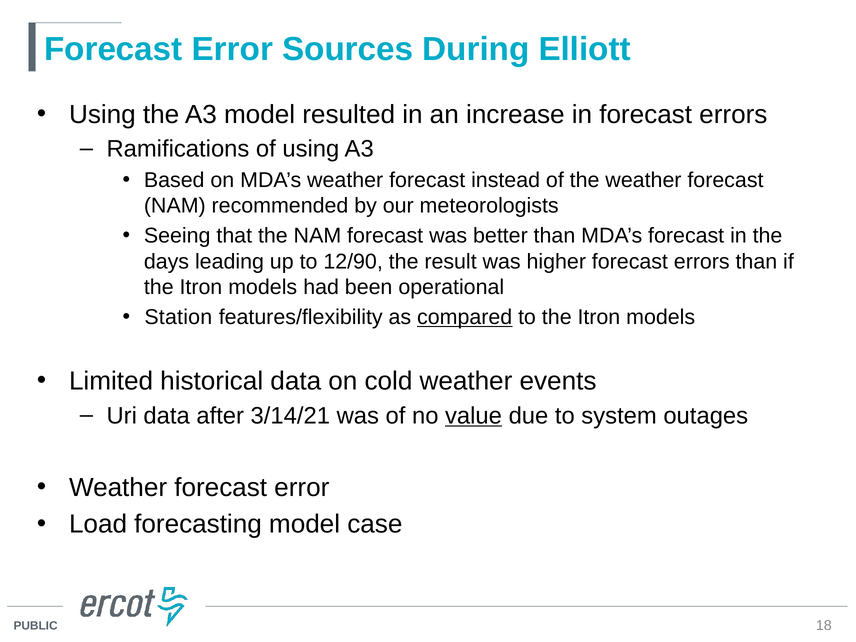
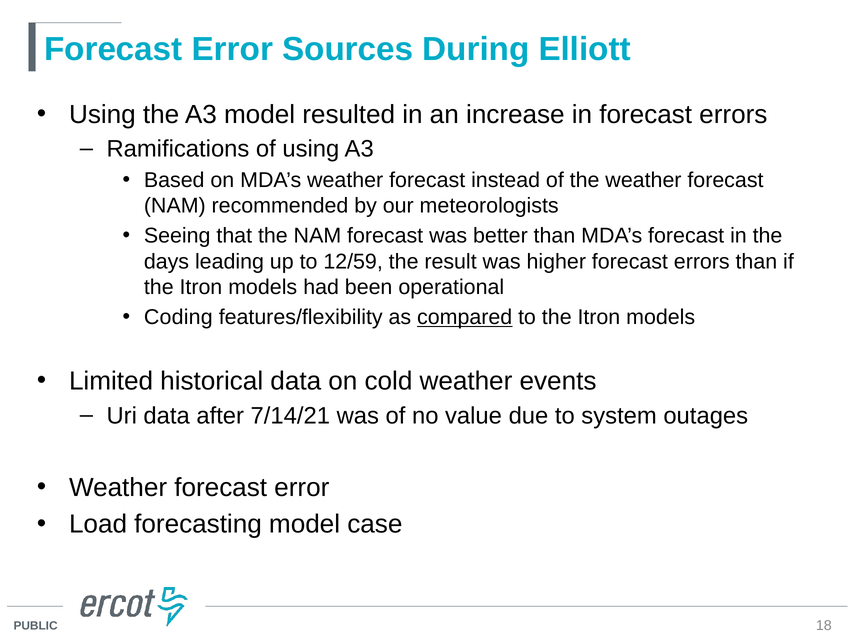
12/90: 12/90 -> 12/59 (353, 262)
Station: Station -> Coding (178, 317)
3/14/21: 3/14/21 -> 7/14/21 (290, 416)
value underline: present -> none (474, 416)
